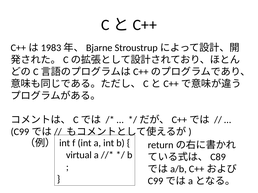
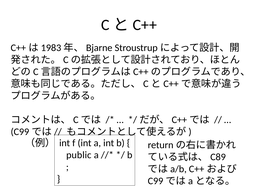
virtual: virtual -> public (79, 155)
